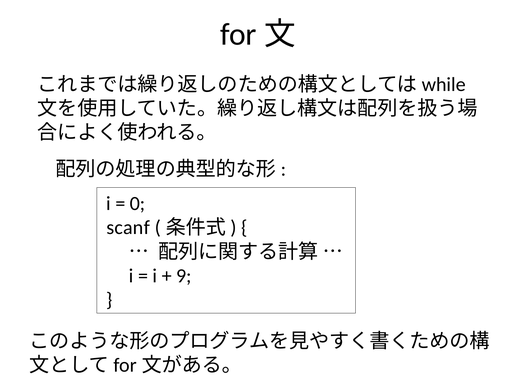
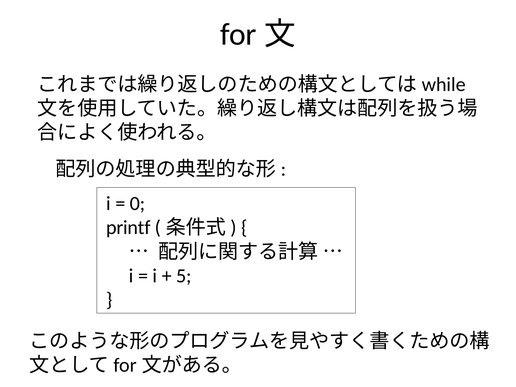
scanf: scanf -> printf (128, 228)
9: 9 -> 5 (184, 276)
